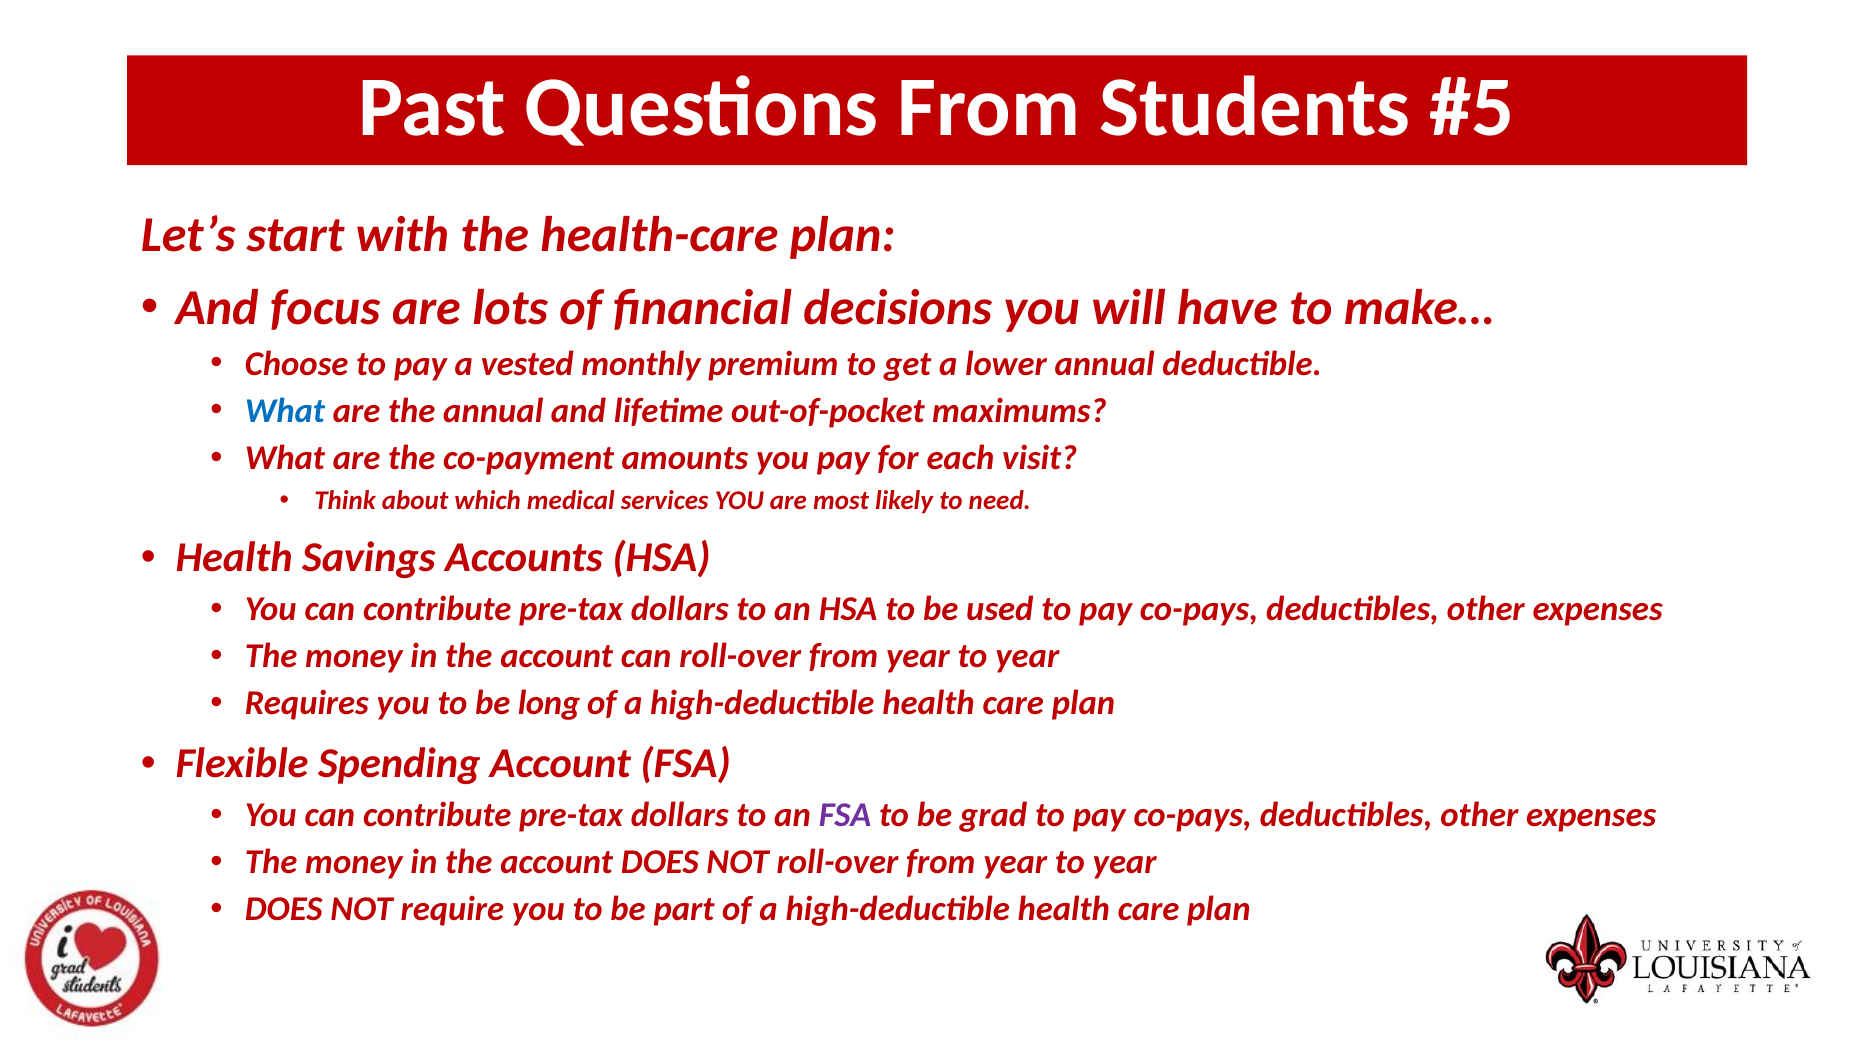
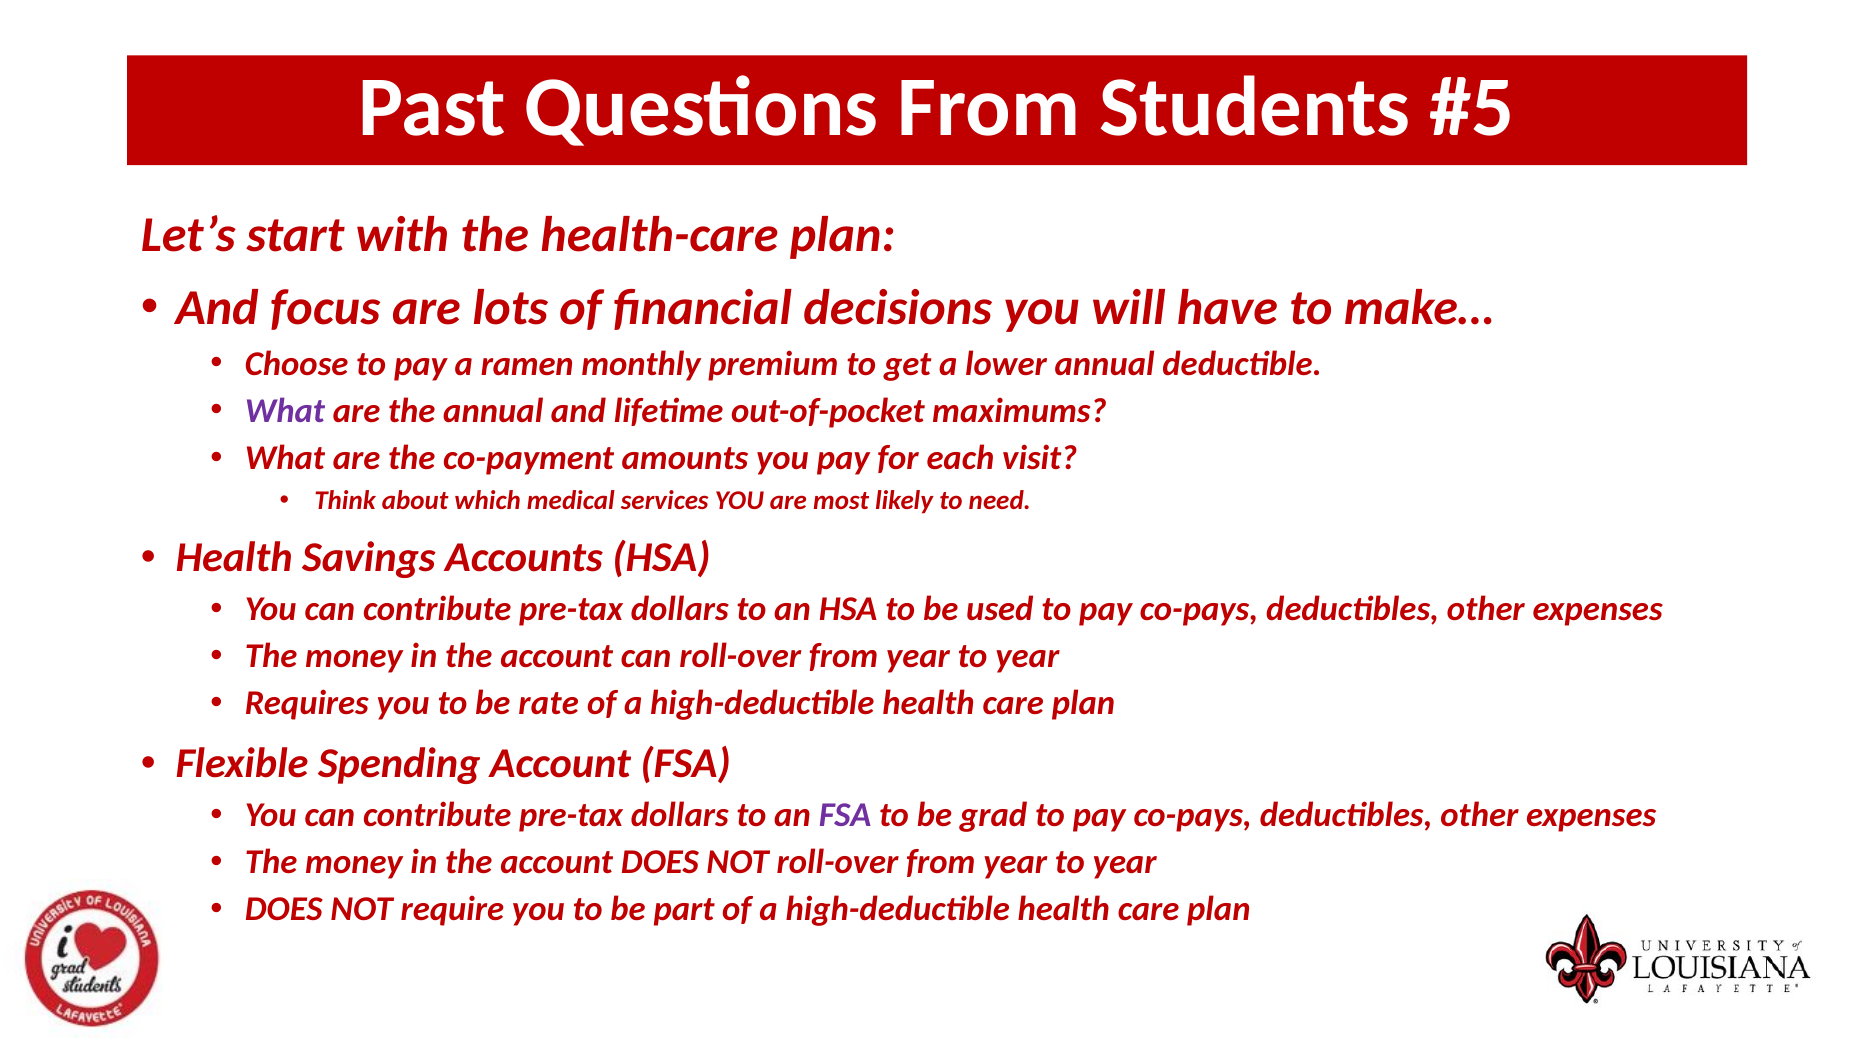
vested: vested -> ramen (527, 364)
What colour: blue -> purple (285, 411)
long: long -> rate (549, 703)
